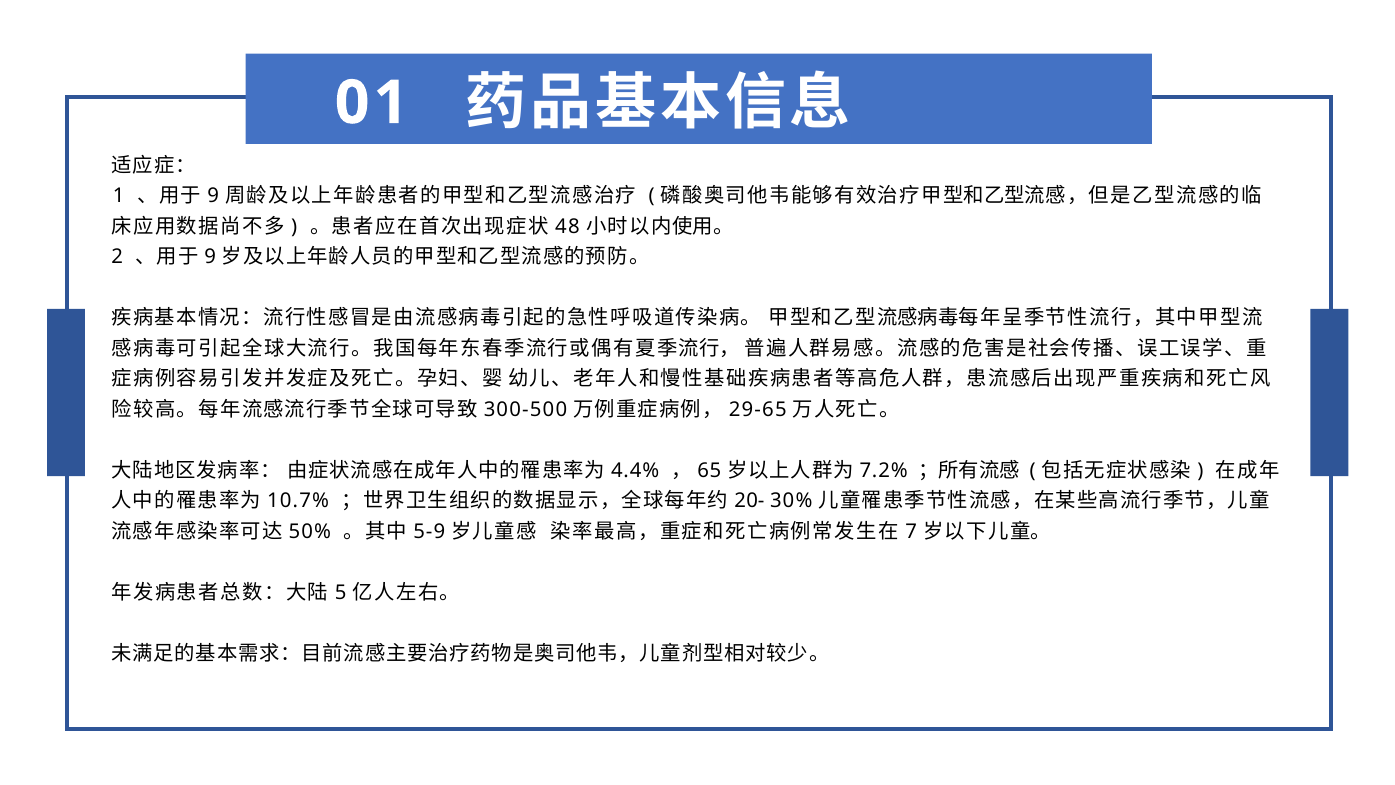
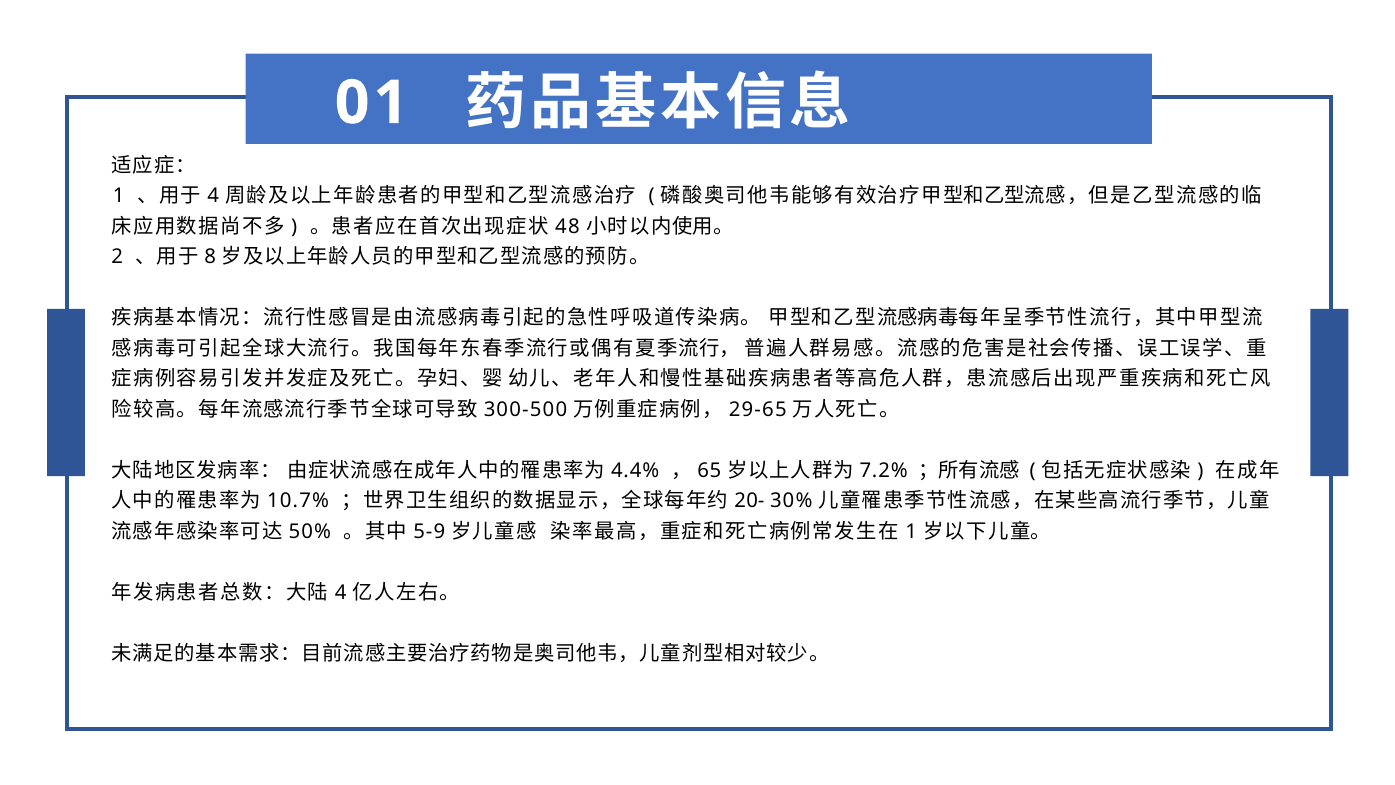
9: 9 -> 4 (213, 196)
9: 9 -> 8 (210, 257)
7: 7 -> 1 (911, 532)
5: 5 -> 4 (341, 593)
